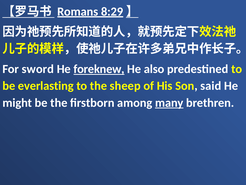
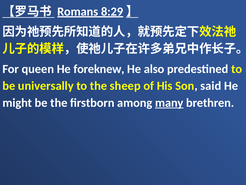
sword: sword -> queen (38, 69)
foreknew underline: present -> none (99, 69)
everlasting: everlasting -> universally (46, 86)
